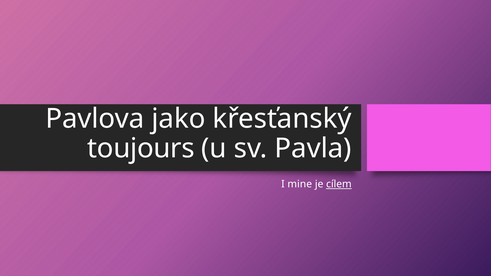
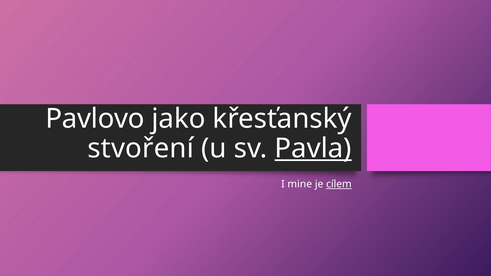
Pavlova: Pavlova -> Pavlovo (95, 119)
toujours: toujours -> stvoření (141, 148)
Pavla underline: none -> present (313, 148)
